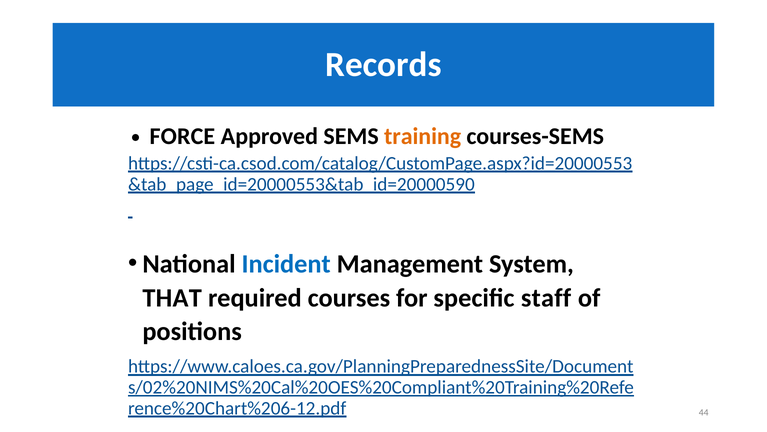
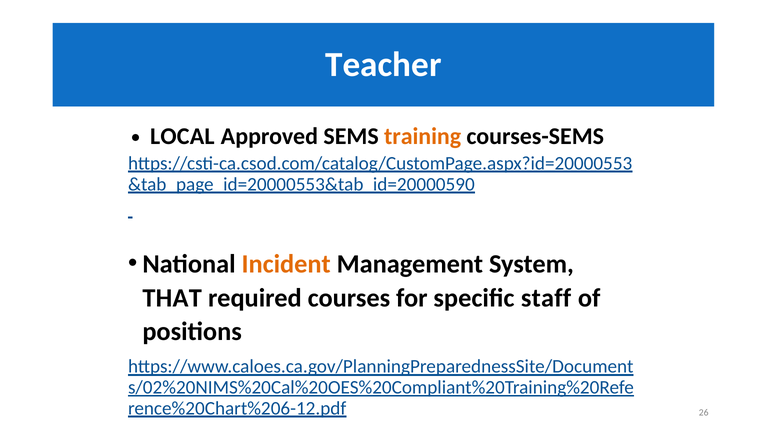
Records: Records -> Teacher (383, 64)
FORCE: FORCE -> LOCAL (182, 136)
Incident colour: blue -> orange (286, 264)
44: 44 -> 26 (704, 412)
